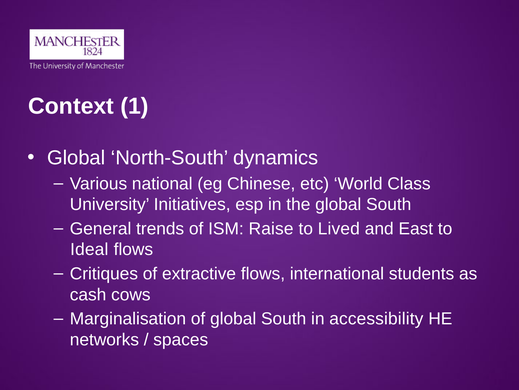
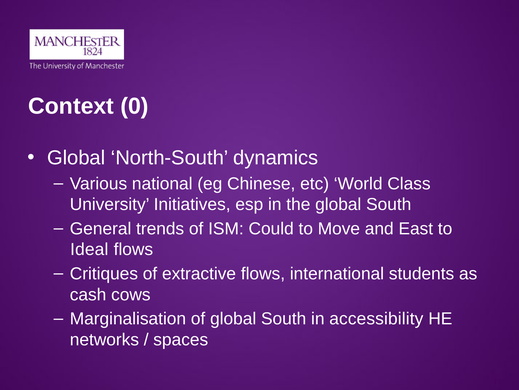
1: 1 -> 0 (135, 106)
Raise: Raise -> Could (271, 228)
Lived: Lived -> Move (339, 228)
